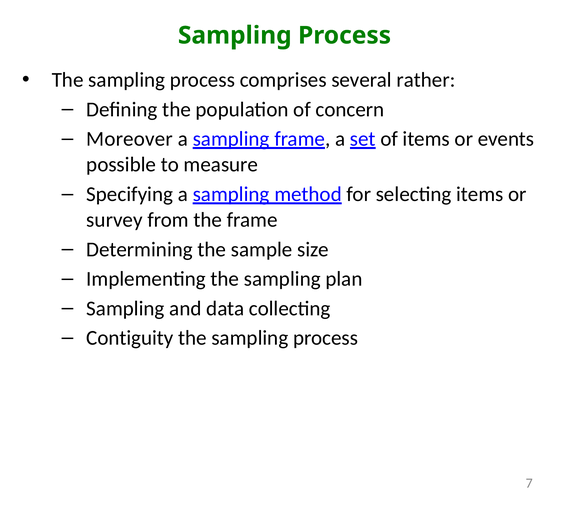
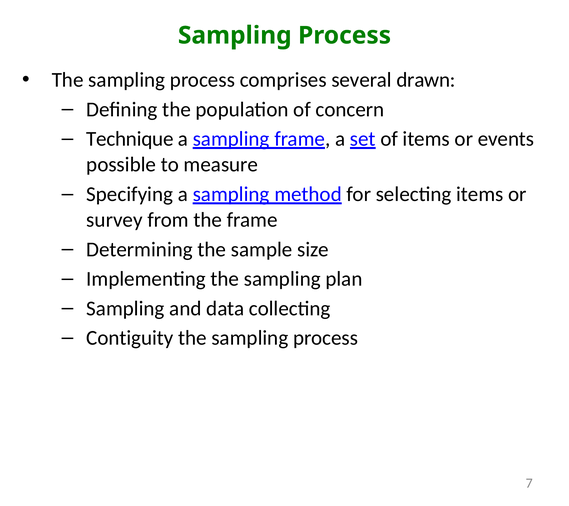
rather: rather -> drawn (426, 80)
Moreover: Moreover -> Technique (130, 139)
